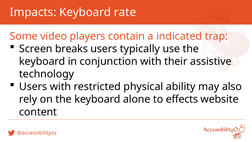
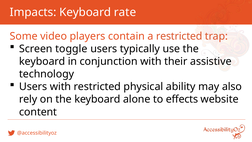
a indicated: indicated -> restricted (179, 36)
breaks: breaks -> toggle (71, 49)
